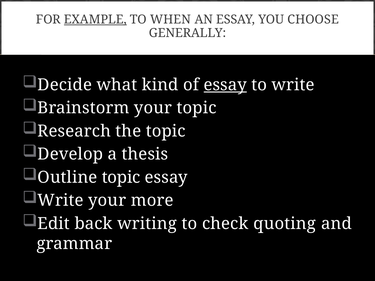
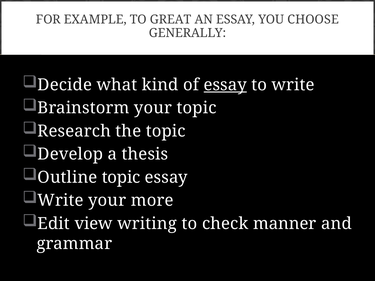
EXAMPLE underline: present -> none (95, 20)
WHEN: WHEN -> GREAT (171, 20)
back: back -> view (94, 224)
quoting: quoting -> manner (285, 224)
